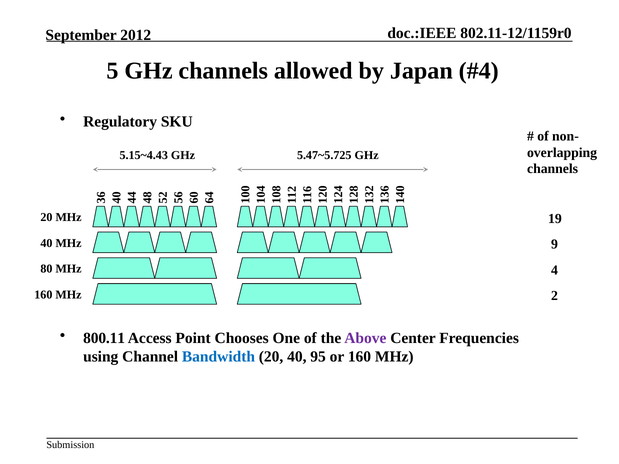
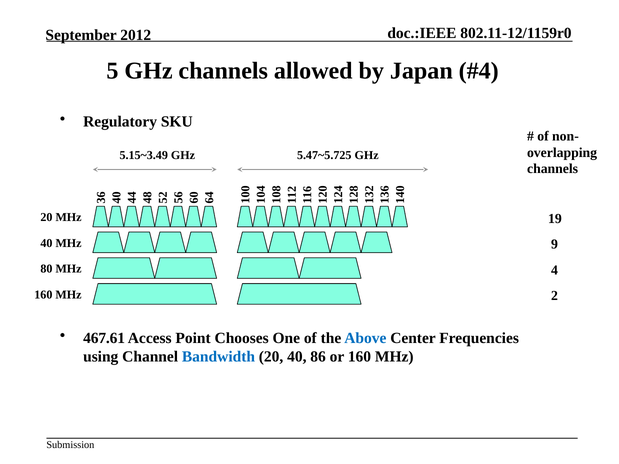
5.15~4.43: 5.15~4.43 -> 5.15~3.49 (144, 155)
800.11: 800.11 -> 467.61 (104, 338)
Above colour: purple -> blue (365, 338)
95: 95 -> 86 (318, 357)
